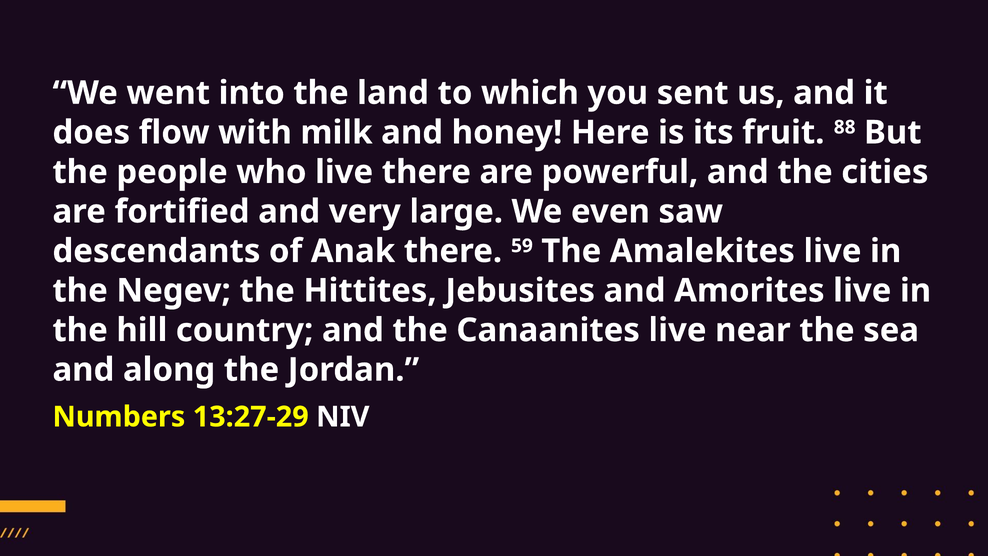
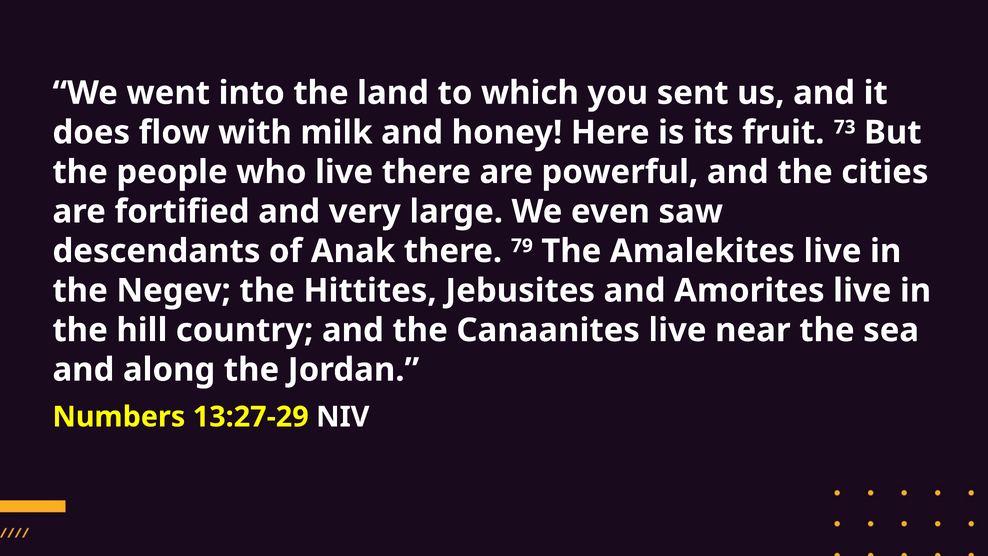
88: 88 -> 73 (845, 127)
59: 59 -> 79 (522, 246)
